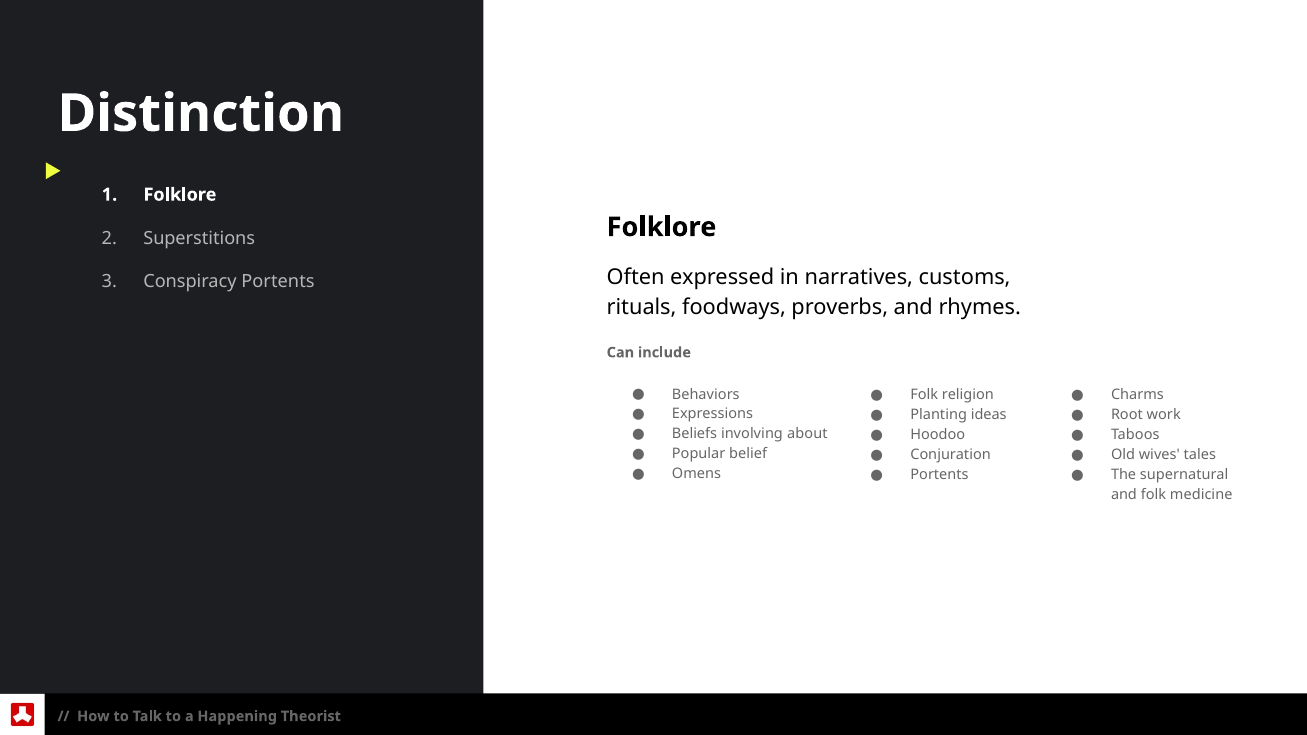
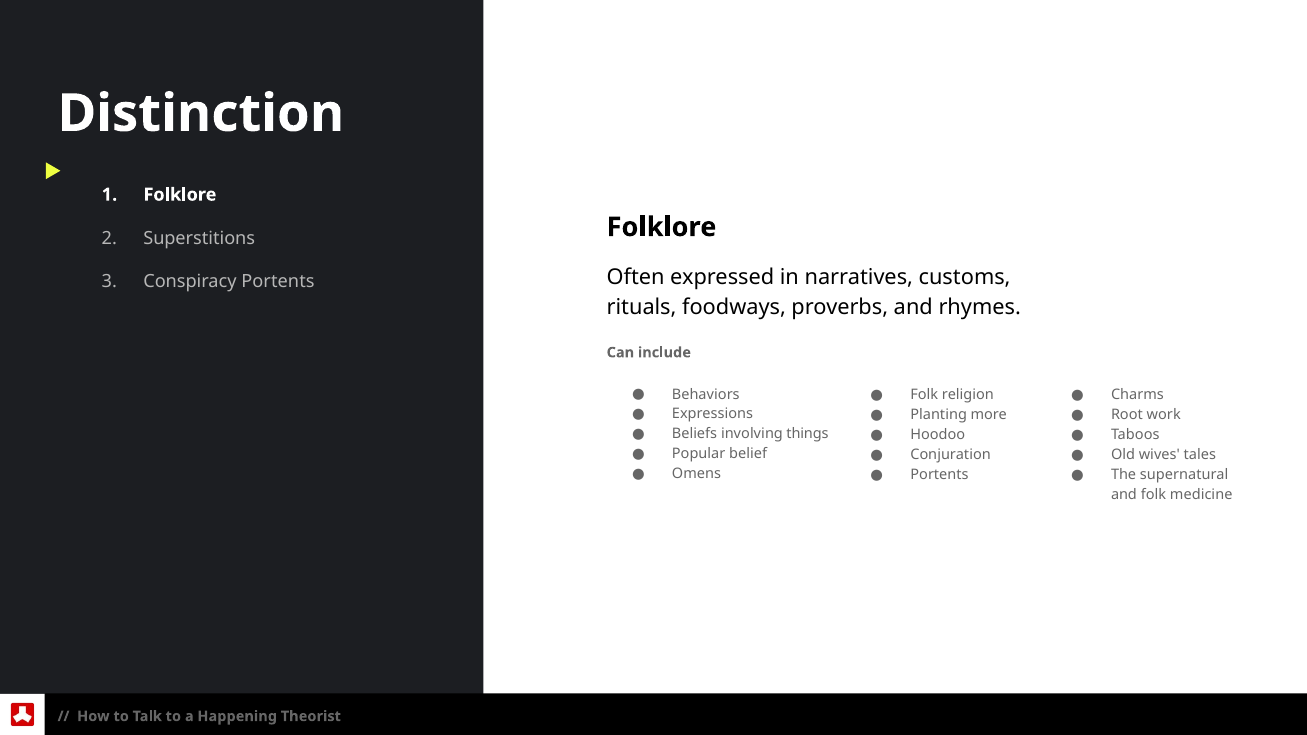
ideas: ideas -> more (989, 415)
about: about -> things (807, 434)
